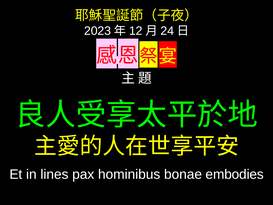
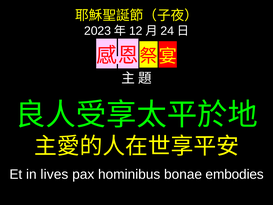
lines: lines -> lives (54, 174)
